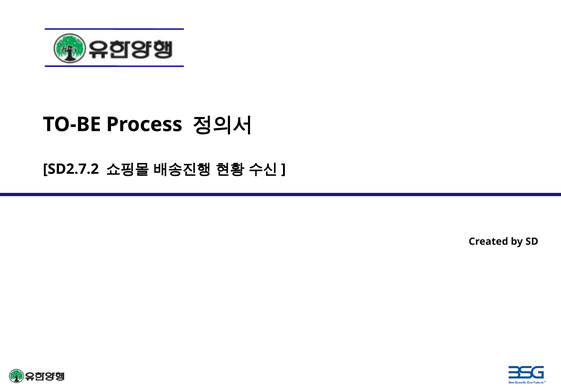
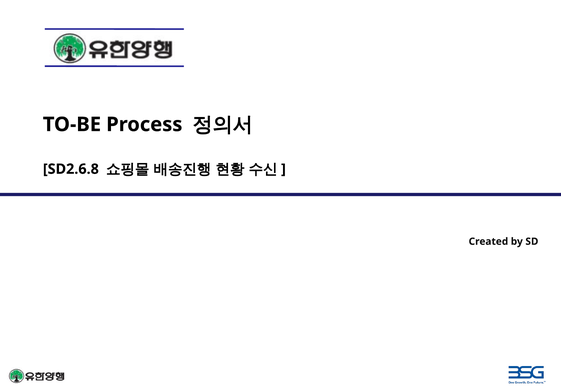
SD2.7.2: SD2.7.2 -> SD2.6.8 (71, 169)
